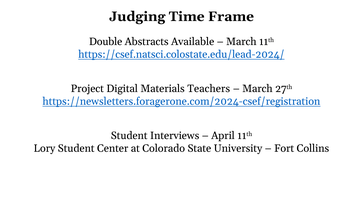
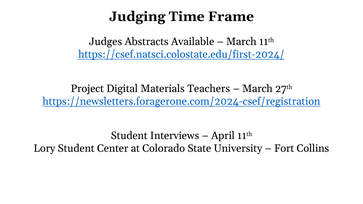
Double: Double -> Judges (106, 42)
https://csef.natsci.colostate.edu/lead-2024/: https://csef.natsci.colostate.edu/lead-2024/ -> https://csef.natsci.colostate.edu/first-2024/ (181, 55)
